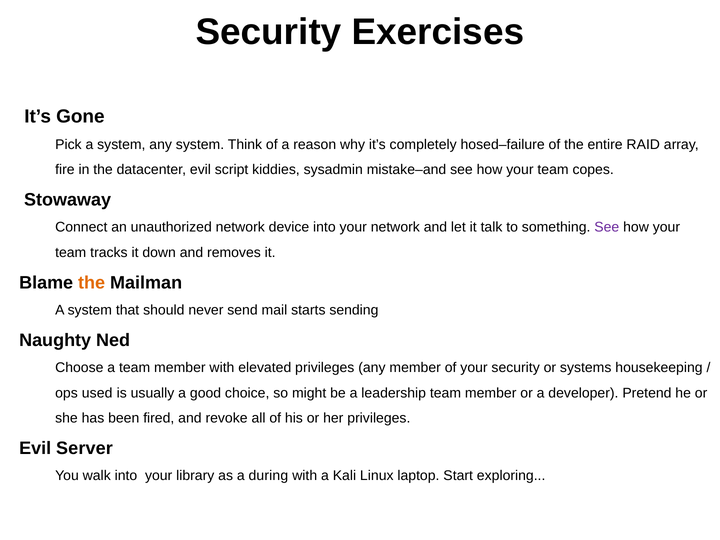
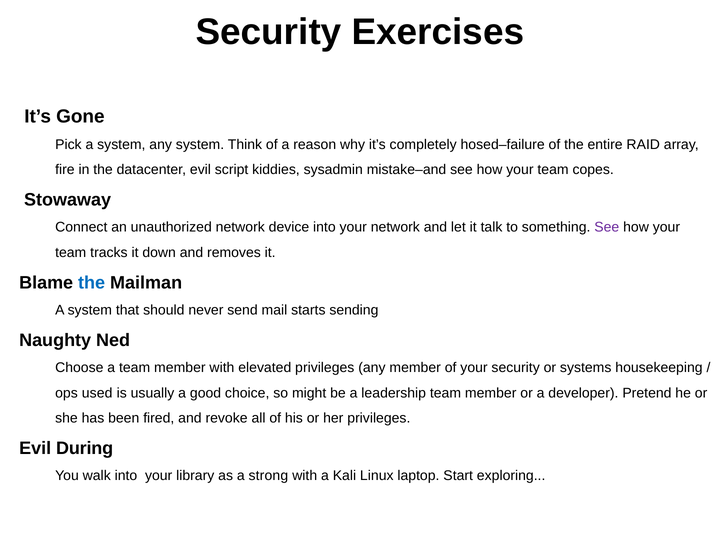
the colour: orange -> blue (92, 283)
Server: Server -> During (85, 448)
during: during -> strong (268, 476)
